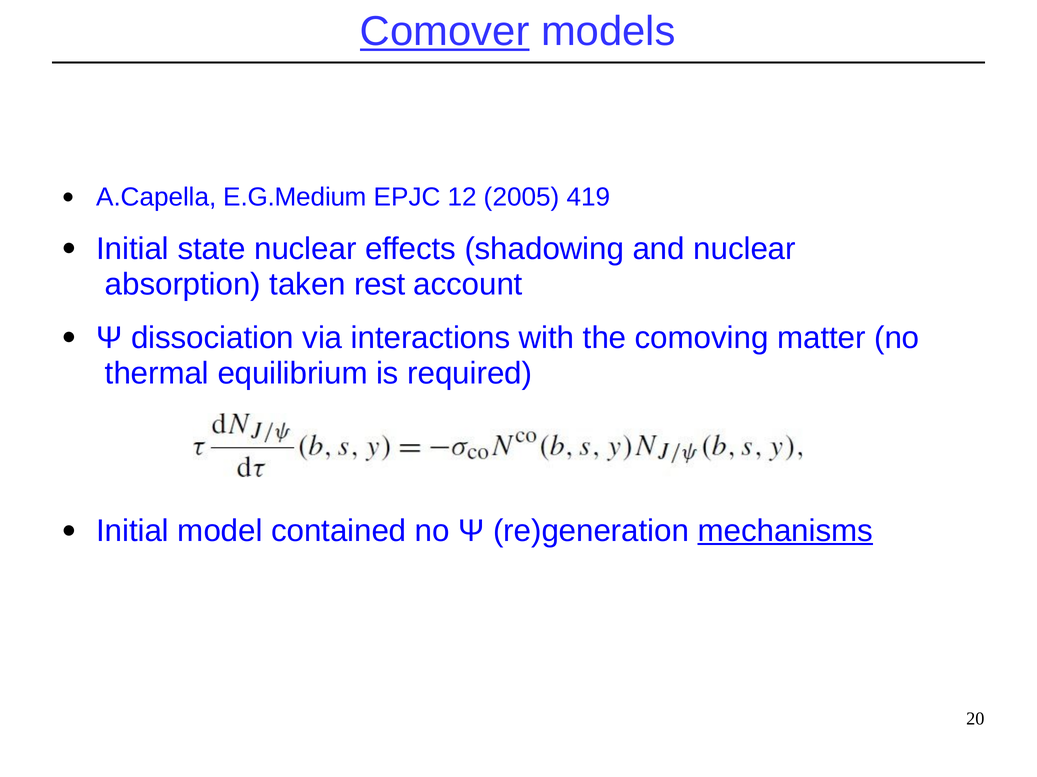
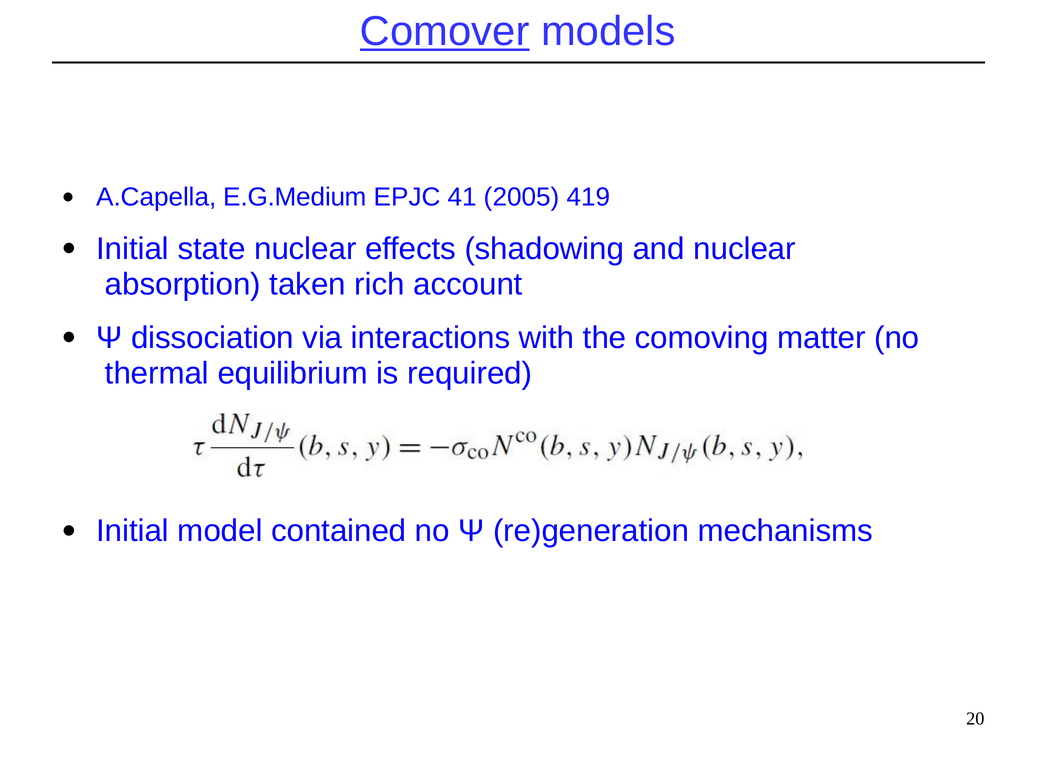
12: 12 -> 41 (462, 197)
rest: rest -> rich (380, 284)
mechanisms underline: present -> none (785, 531)
